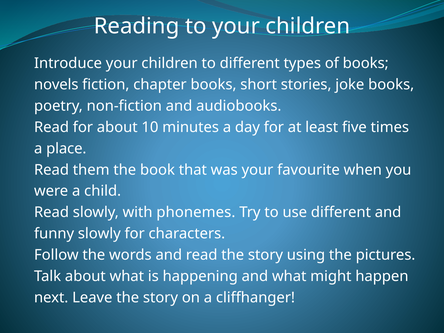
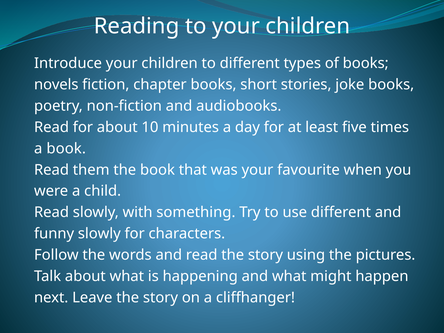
a place: place -> book (66, 148)
phonemes: phonemes -> something (196, 212)
